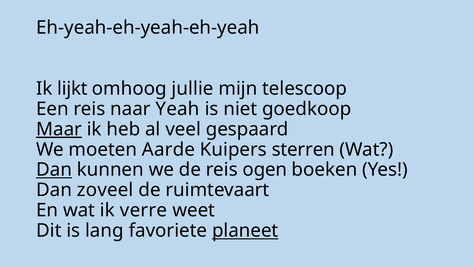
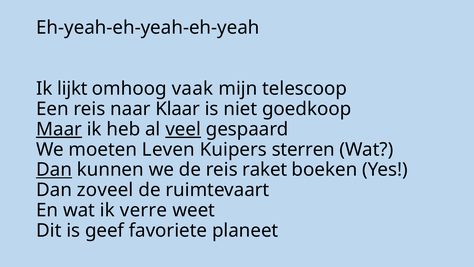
jullie: jullie -> vaak (193, 88)
Yeah: Yeah -> Klaar (178, 109)
veel underline: none -> present (183, 129)
Aarde: Aarde -> Leven (168, 149)
ogen: ogen -> raket (265, 170)
lang: lang -> geef (105, 230)
planeet underline: present -> none (245, 230)
